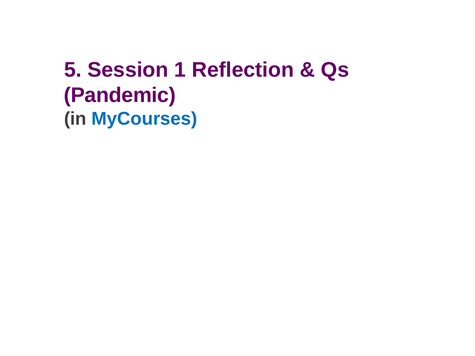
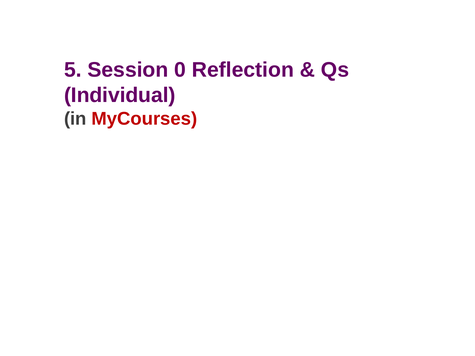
1: 1 -> 0 (180, 70)
Pandemic: Pandemic -> Individual (120, 95)
MyCourses colour: blue -> red (144, 119)
